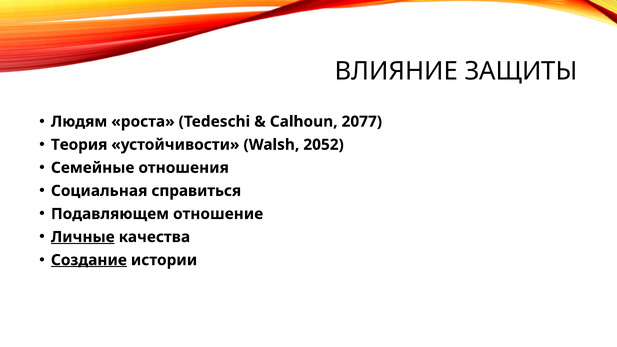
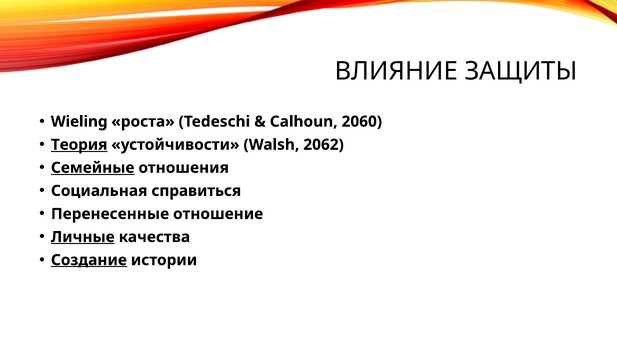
Людям: Людям -> Wieling (79, 122)
2077: 2077 -> 2060 (362, 122)
Теория underline: none -> present (79, 145)
2052: 2052 -> 2062 (324, 145)
Семейные underline: none -> present (93, 168)
Подавляющем: Подавляющем -> Перенесенные (110, 214)
